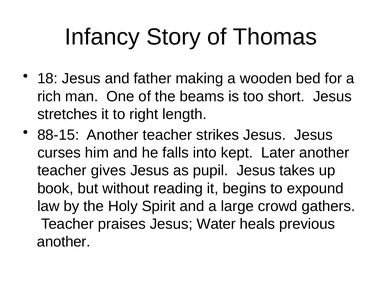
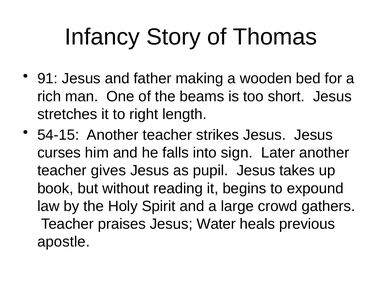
18: 18 -> 91 (48, 79)
88-15: 88-15 -> 54-15 (58, 135)
kept: kept -> sign (237, 153)
another: another -> apostle (64, 242)
